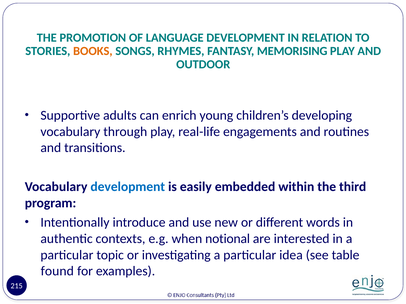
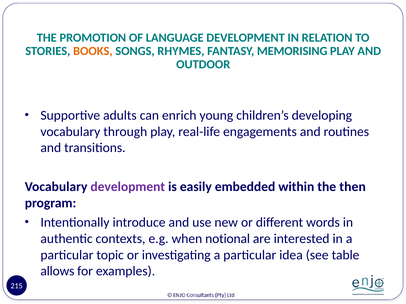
development colour: blue -> purple (128, 187)
third: third -> then (353, 187)
found: found -> allows (57, 272)
